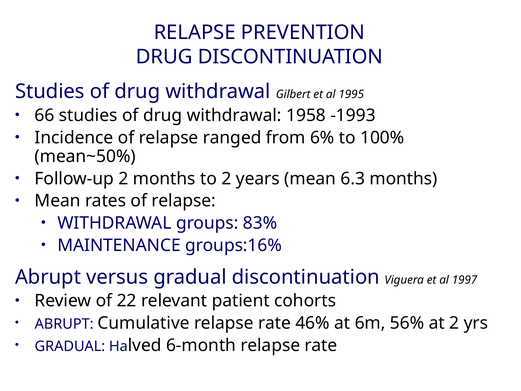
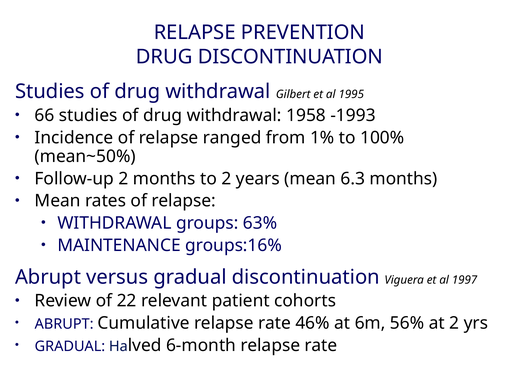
6%: 6% -> 1% (322, 138)
83%: 83% -> 63% (260, 223)
